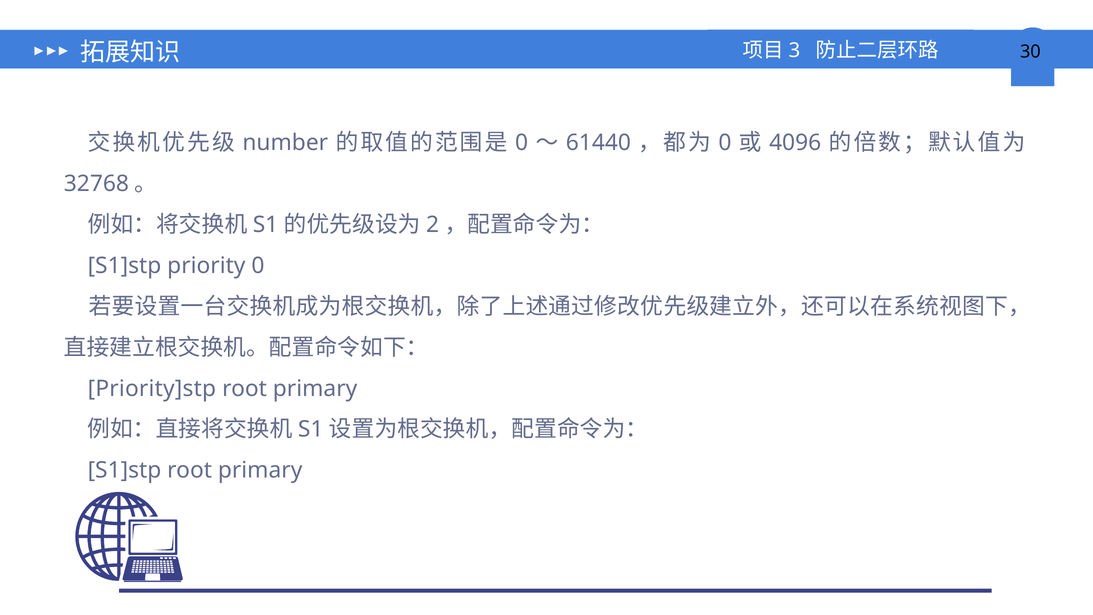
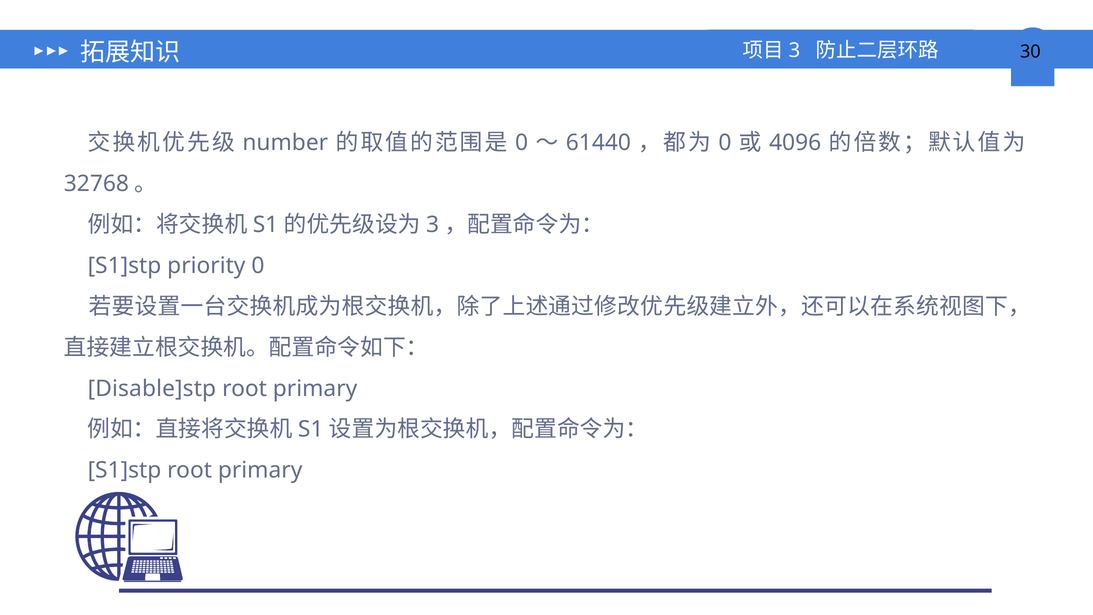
2: 2 -> 3 (433, 224)
Priority]stp: Priority]stp -> Disable]stp (152, 388)
